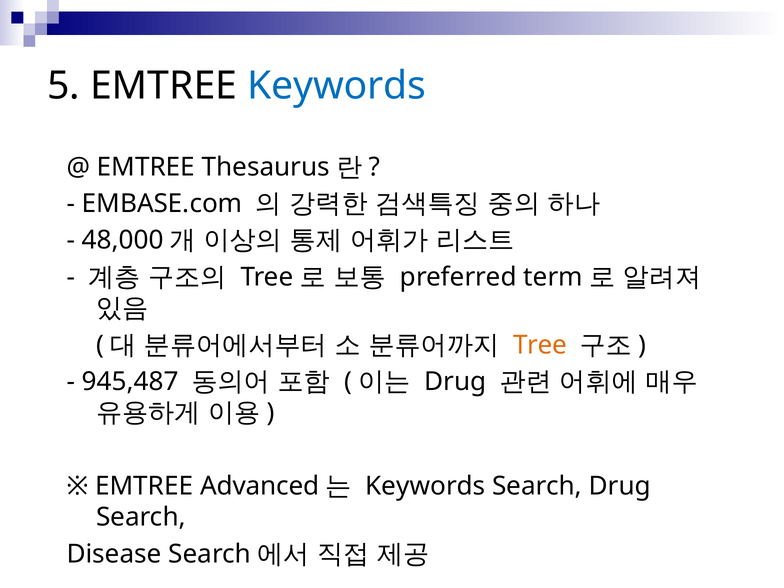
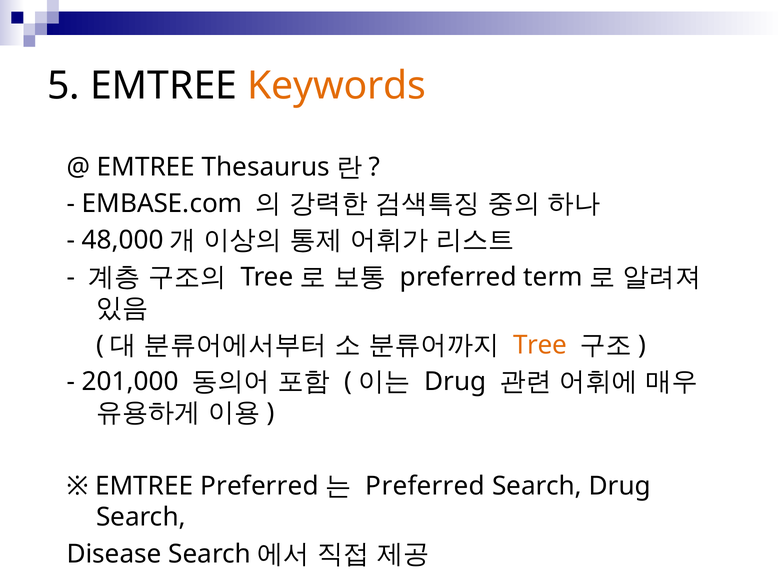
Keywords colour: blue -> orange (337, 86)
945,487: 945,487 -> 201,000 (130, 381)
EMTREE Advanced: Advanced -> Preferred (259, 486)
Keywords: Keywords -> Preferred (425, 486)
